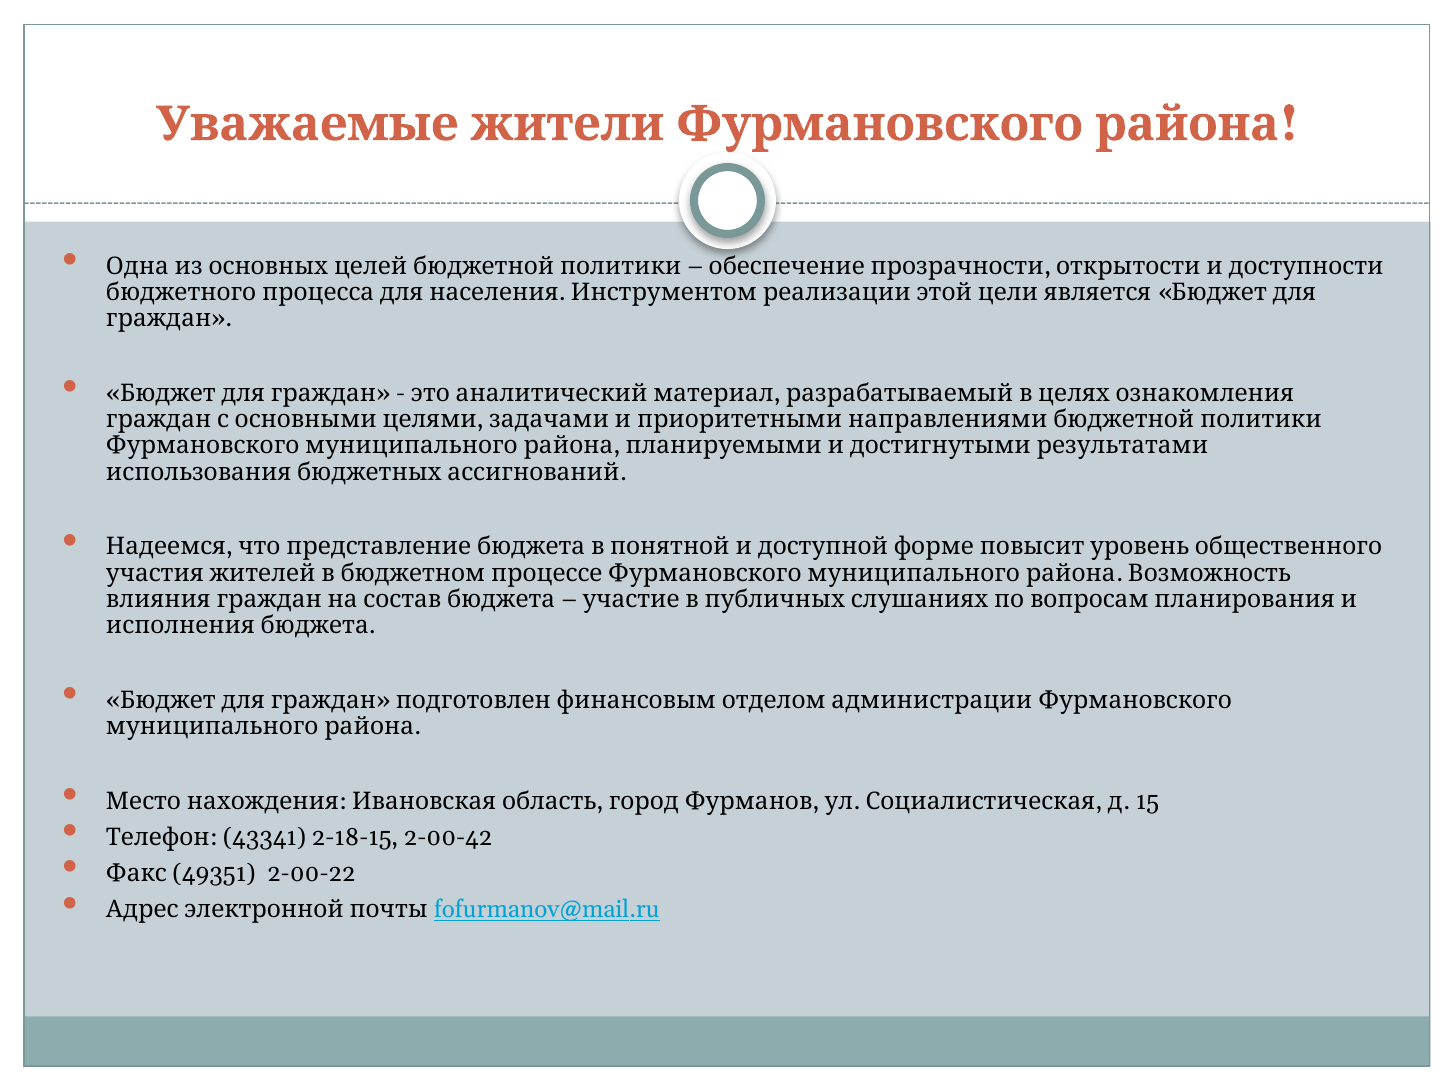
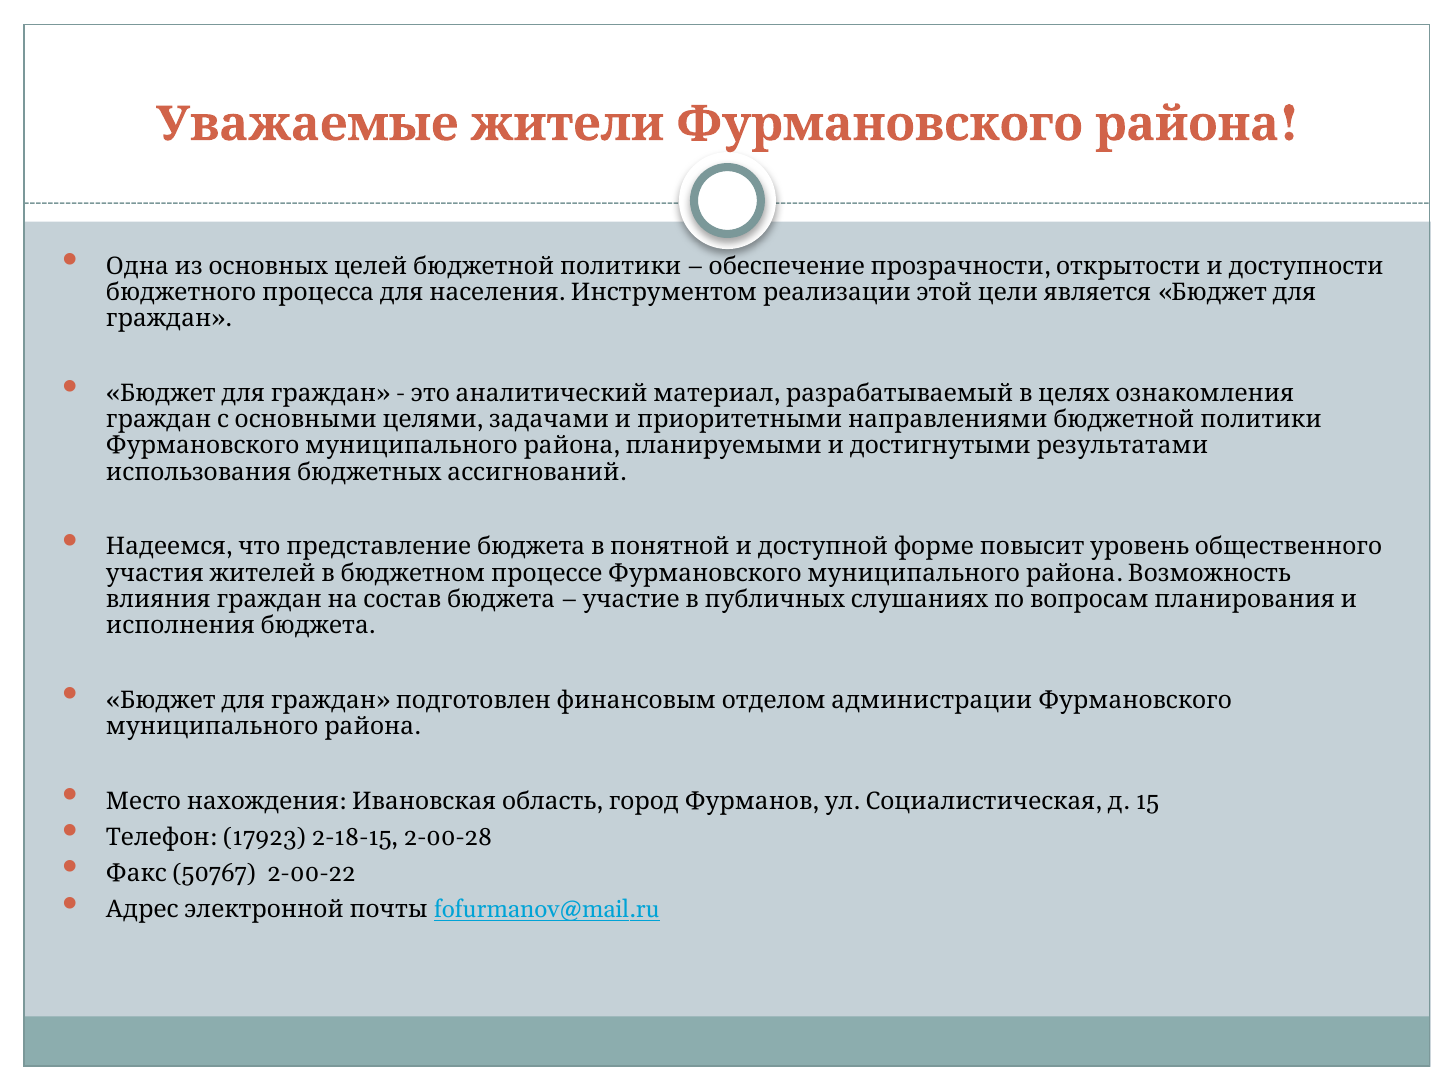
43341: 43341 -> 17923 (264, 837)
2-00-42: 2-00-42 -> 2-00-28 (448, 837)
49351: 49351 -> 50767 (214, 873)
